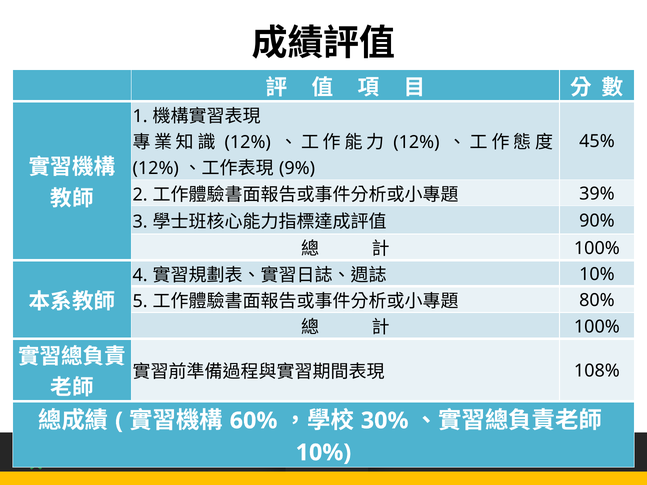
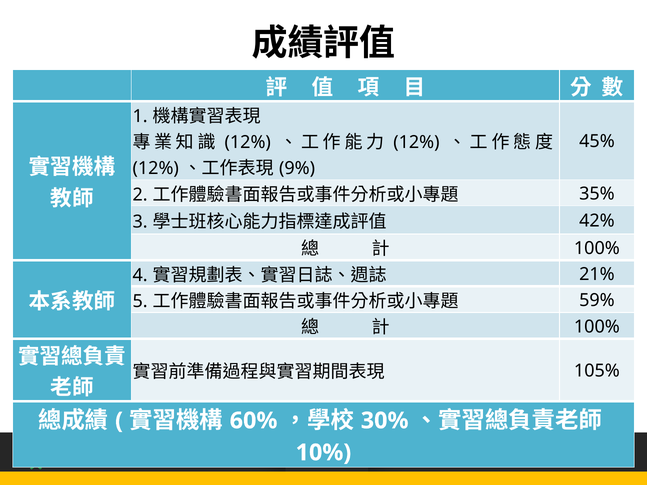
39%: 39% -> 35% (597, 194)
90%: 90% -> 42% (597, 221)
10%: 10% -> 21% (597, 274)
80%: 80% -> 59% (597, 301)
108%: 108% -> 105% (597, 371)
